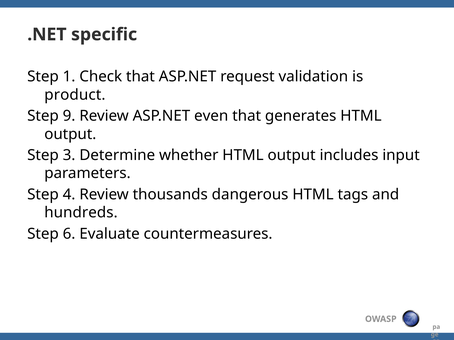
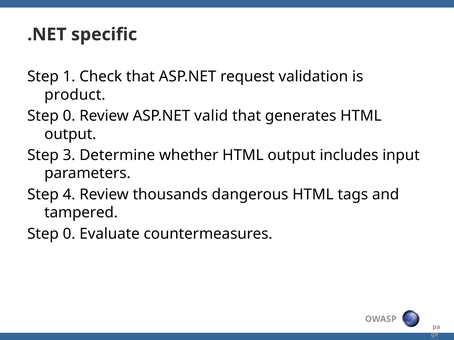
9: 9 -> 0 (69, 116)
even: even -> valid (211, 116)
hundreds: hundreds -> tampered (81, 213)
6: 6 -> 0 (69, 234)
